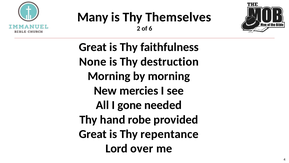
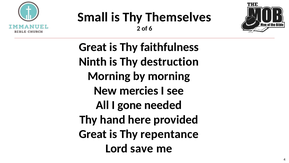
Many: Many -> Small (93, 17)
None: None -> Ninth (93, 62)
robe: robe -> here (139, 119)
over: over -> save (142, 148)
